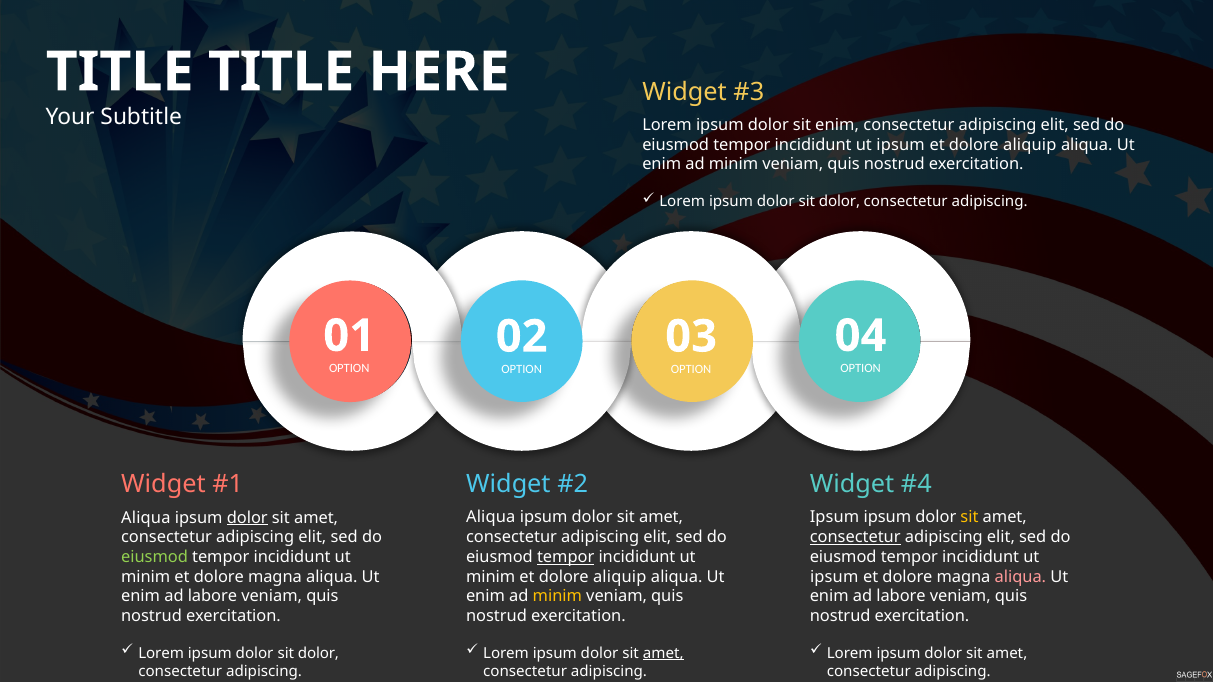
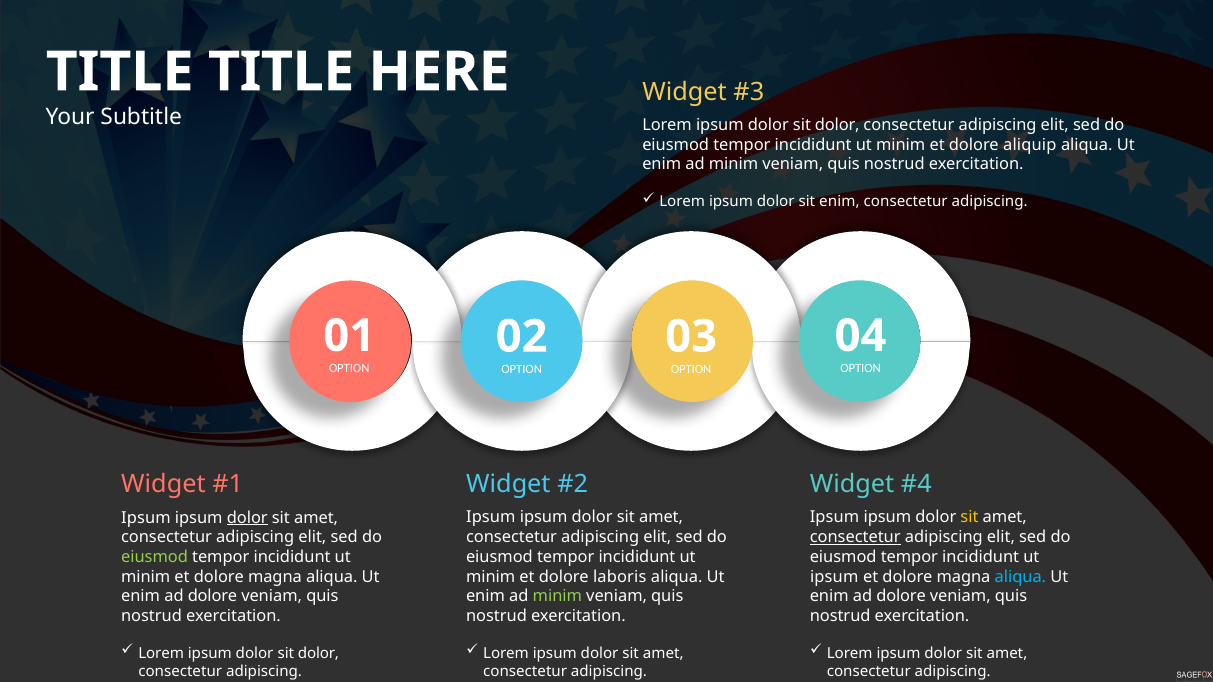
enim: enim -> dolor (837, 125)
ipsum: ipsum -> minim (901, 145)
dolor: dolor -> enim (839, 202)
Aliqua: Aliqua -> Ipsum (146, 518)
Aliqua: Aliqua -> Ipsum (491, 518)
tempor underline: present -> none (566, 557)
aliquip: aliquip -> laboris (620, 577)
aliqua colour: pink -> light blue (1020, 577)
minim colour: yellow -> light green (557, 597)
labore: labore -> dolore (901, 597)
labore: labore -> dolore (212, 597)
amet underline: present -> none (663, 653)
